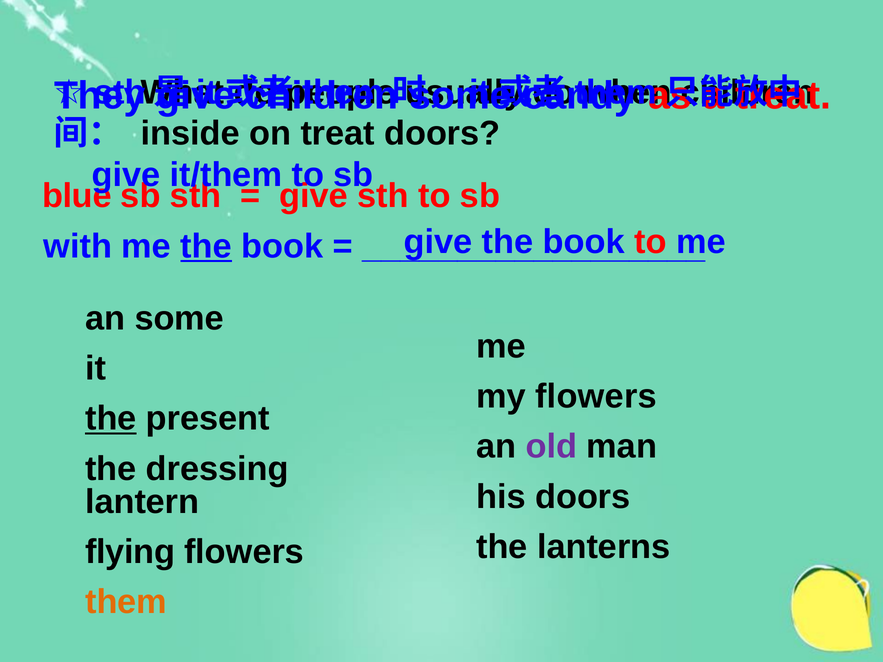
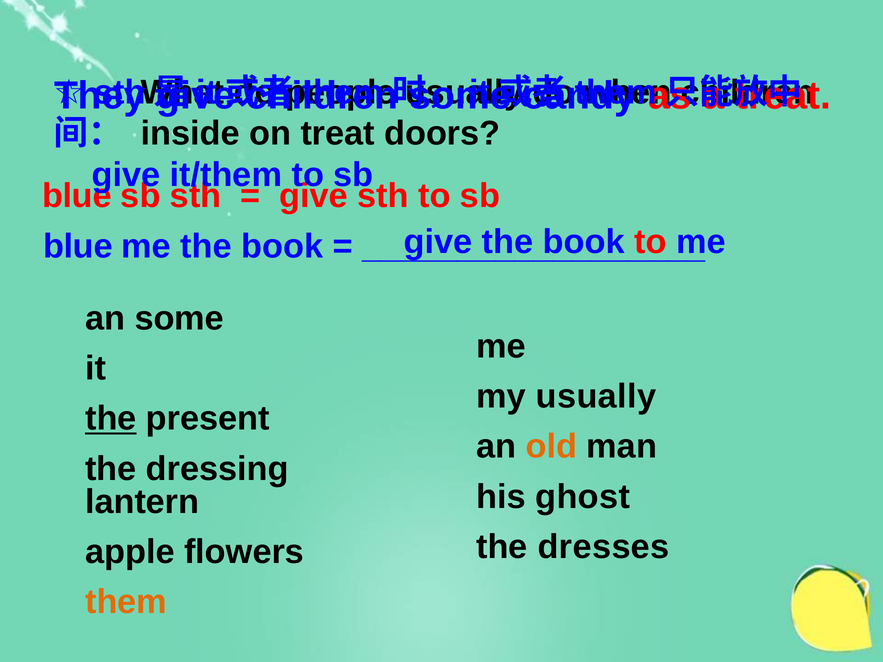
with: with -> blue (78, 246)
the underline: present -> none (206, 246)
my flowers: flowers -> usually (596, 397)
old colour: purple -> orange (551, 447)
his doors: doors -> ghost (583, 497)
lanterns: lanterns -> dresses (604, 547)
flying: flying -> apple (130, 552)
